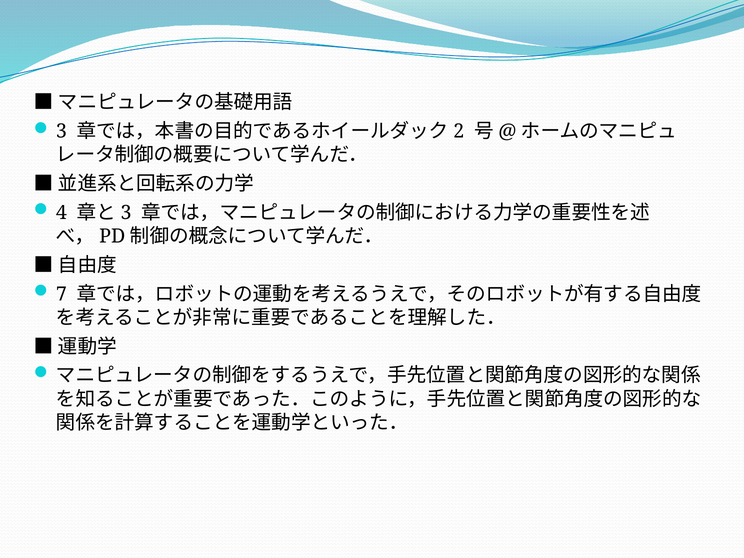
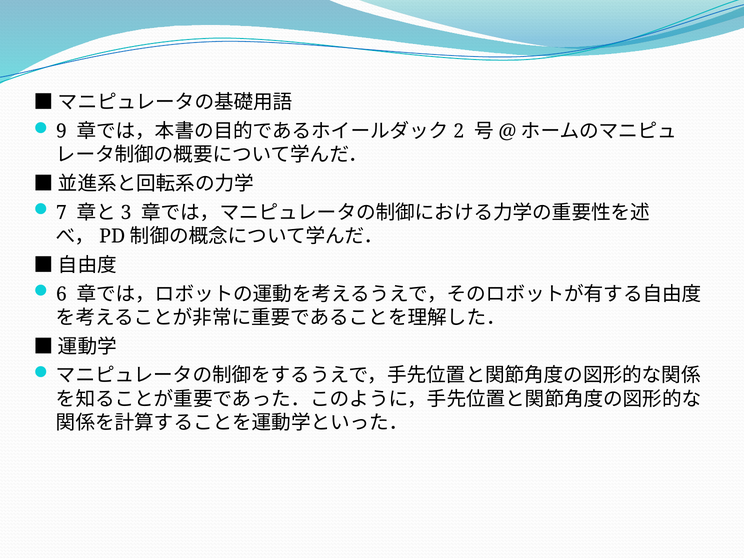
3: 3 -> 9 (61, 131)
4: 4 -> 7 (61, 213)
7: 7 -> 6 (61, 294)
